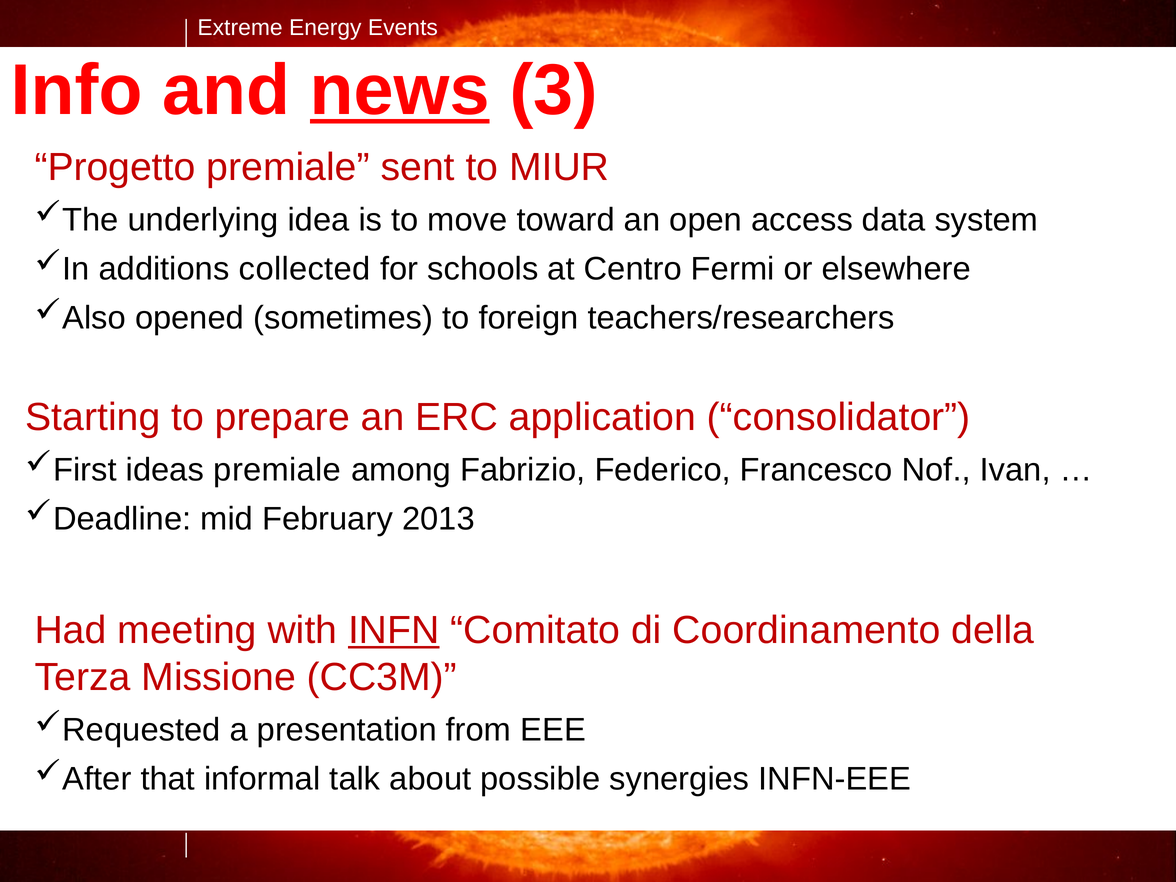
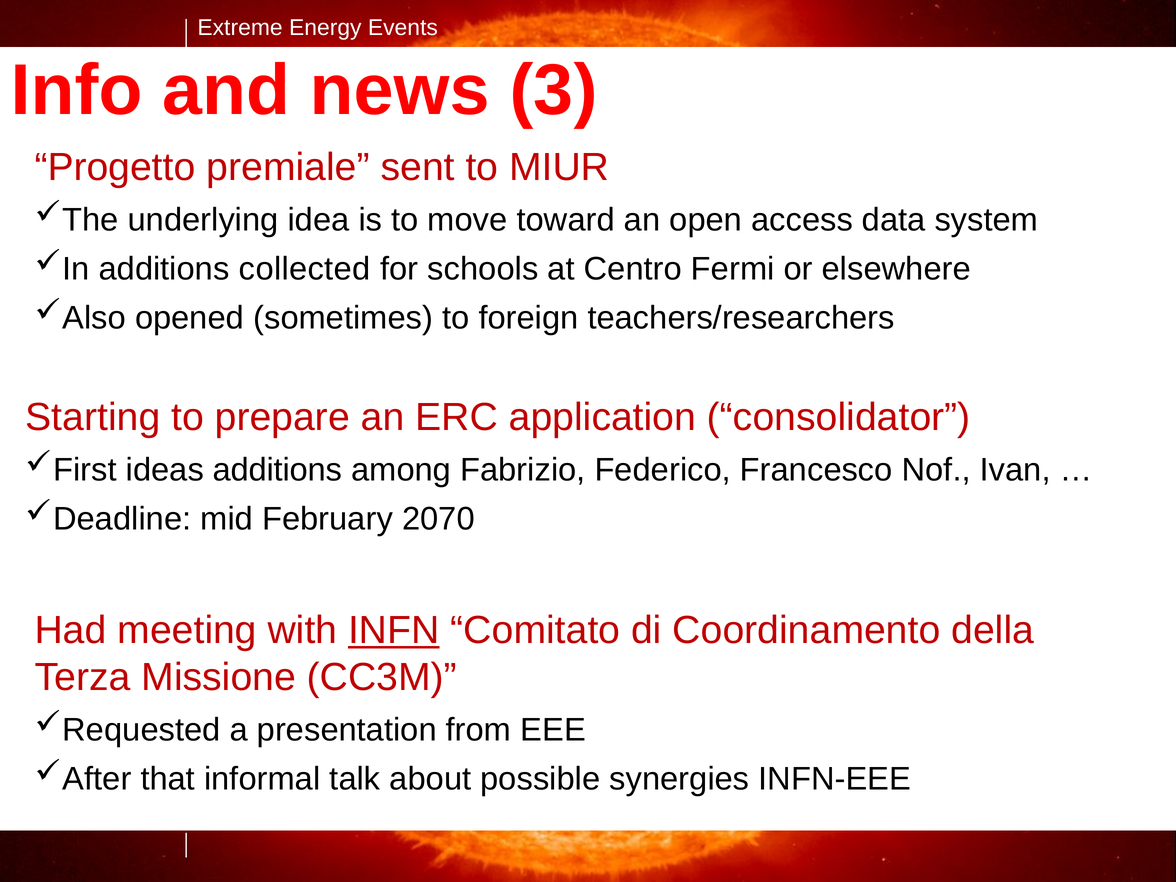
news underline: present -> none (400, 90)
ideas premiale: premiale -> additions (278, 470)
2013: 2013 -> 2070 (438, 519)
